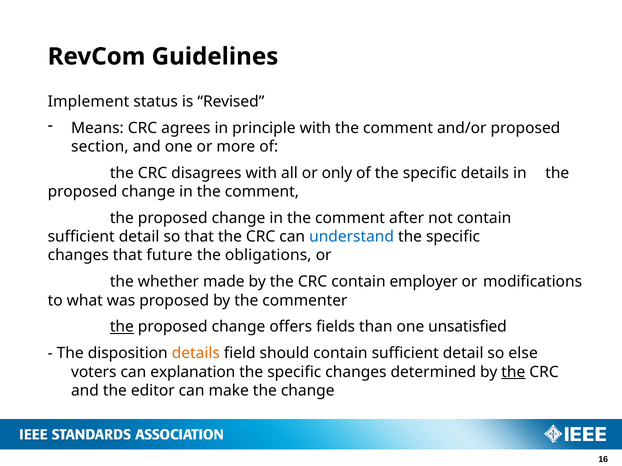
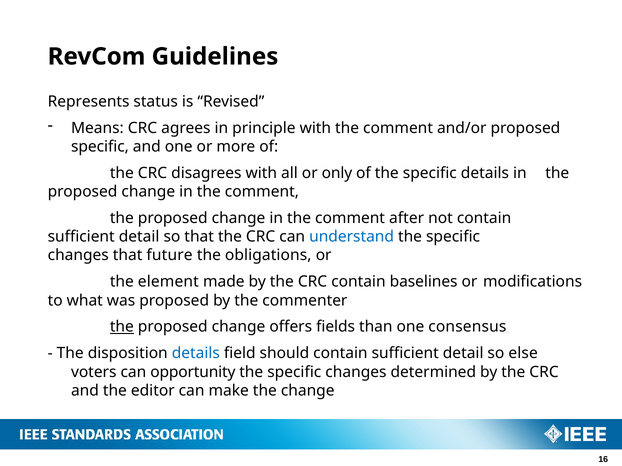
Implement: Implement -> Represents (89, 102)
section: section -> specific (100, 147)
whether: whether -> element (168, 282)
employer: employer -> baselines (424, 282)
unsatisfied: unsatisfied -> consensus (467, 327)
details colour: orange -> blue (196, 354)
explanation: explanation -> opportunity (193, 372)
the underline: present -> none (513, 372)
